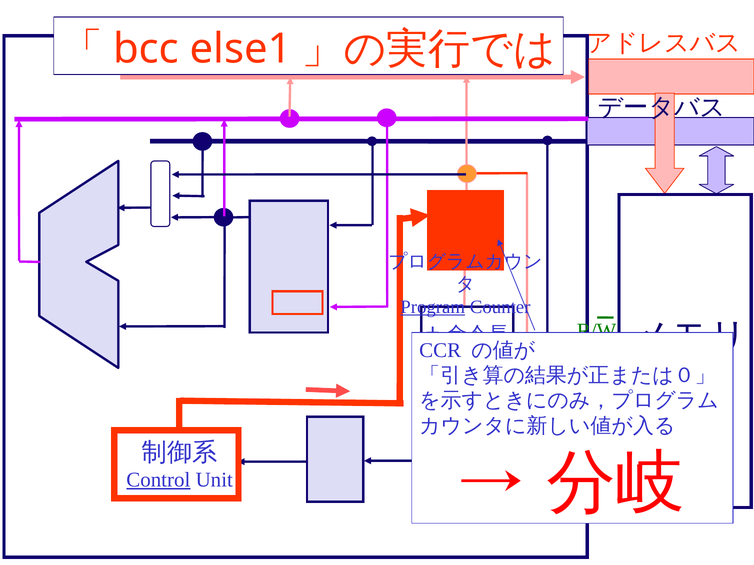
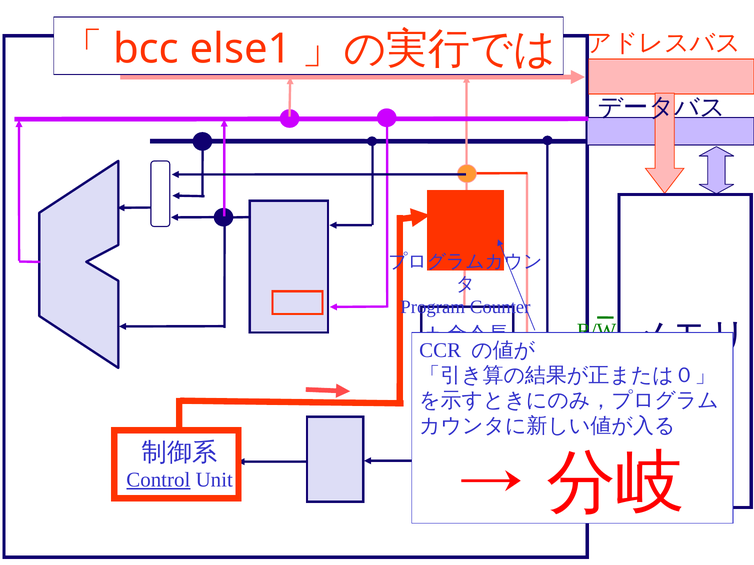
Program underline: present -> none (433, 307)
